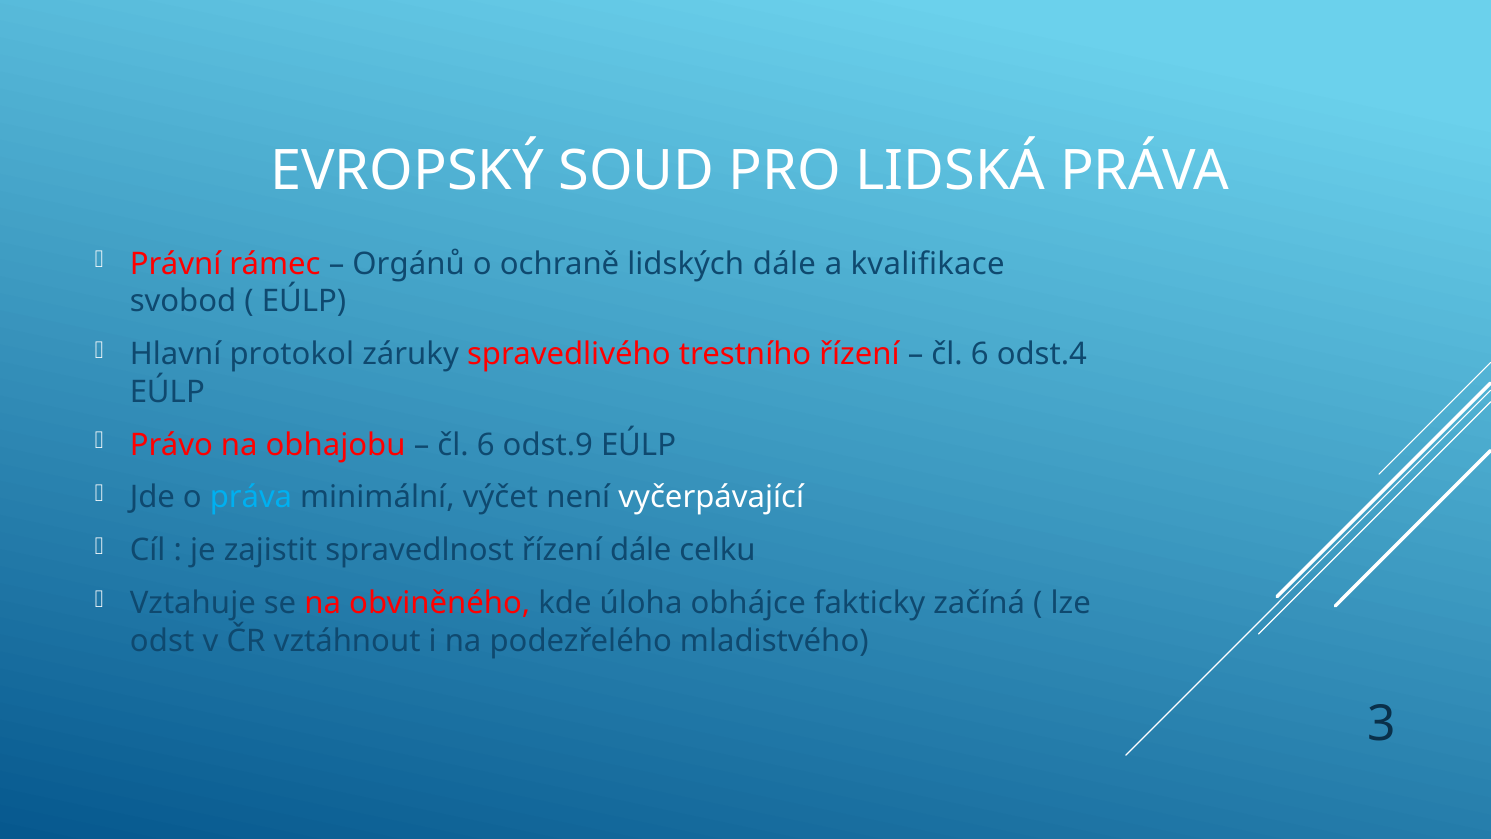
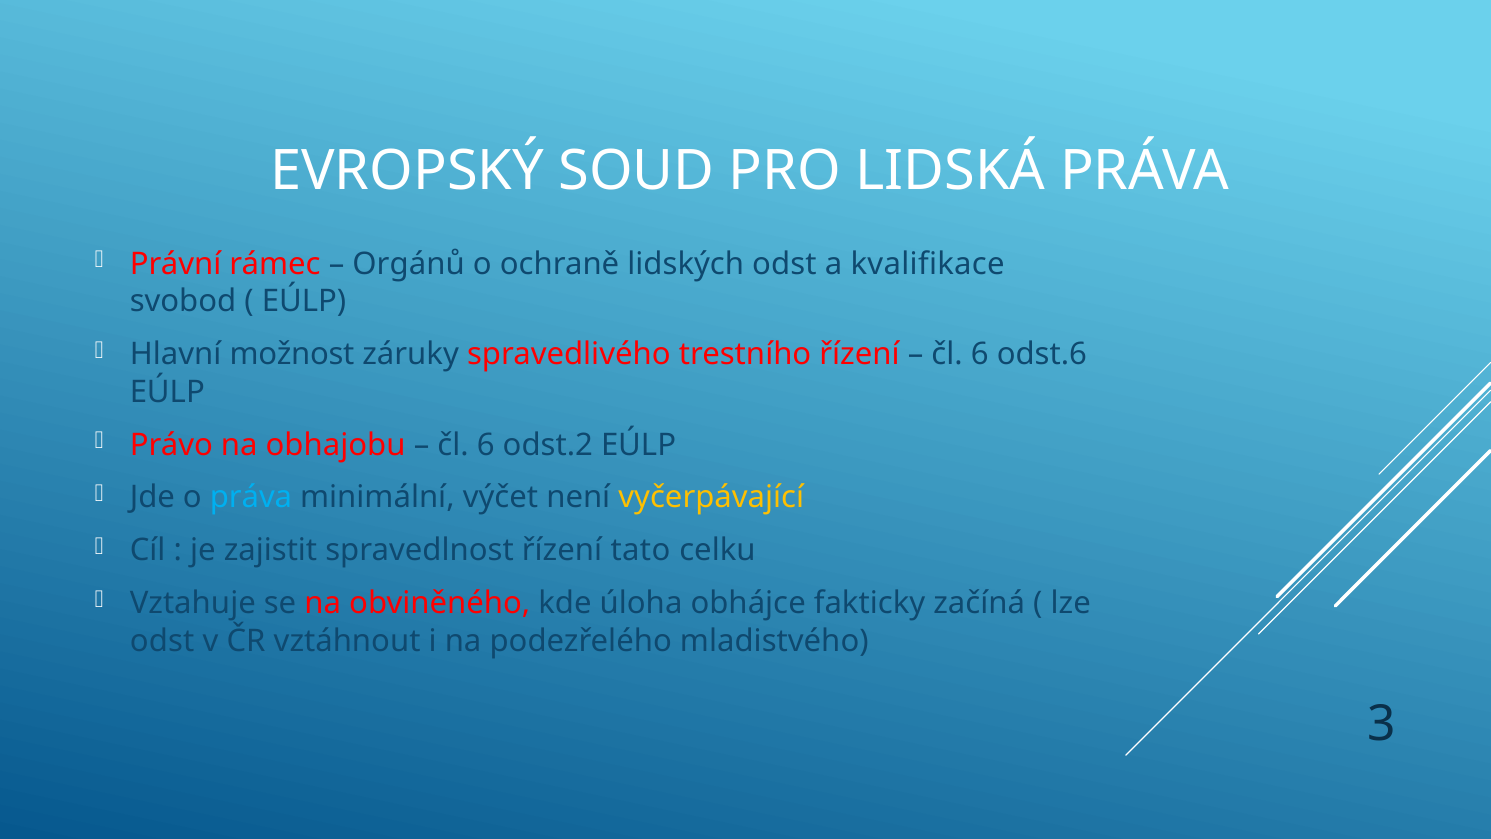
lidských dále: dále -> odst (784, 264)
protokol: protokol -> možnost (292, 354)
odst.4: odst.4 -> odst.6 (1042, 354)
odst.9: odst.9 -> odst.2 (548, 445)
vyčerpávající colour: white -> yellow (711, 497)
řízení dále: dále -> tato (640, 550)
